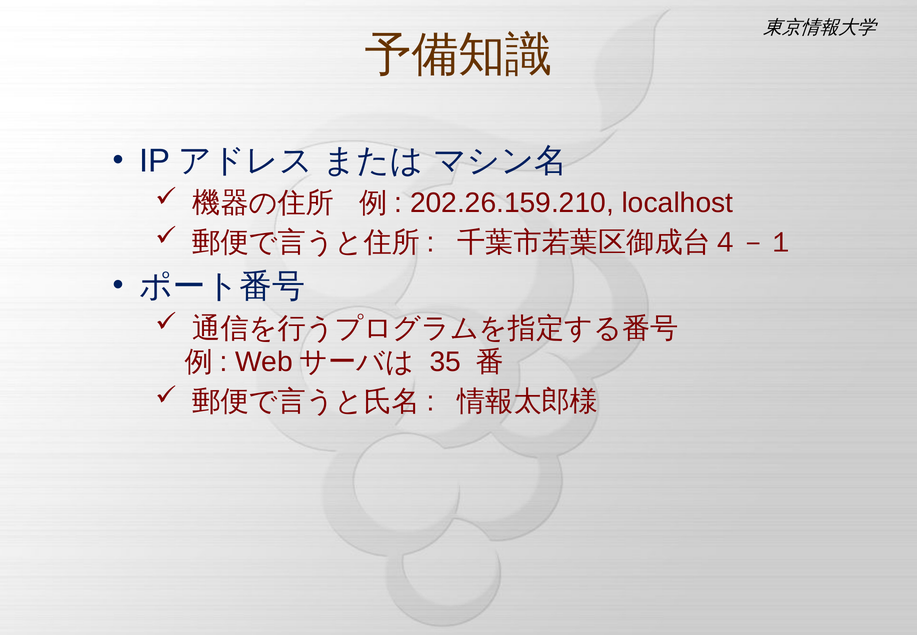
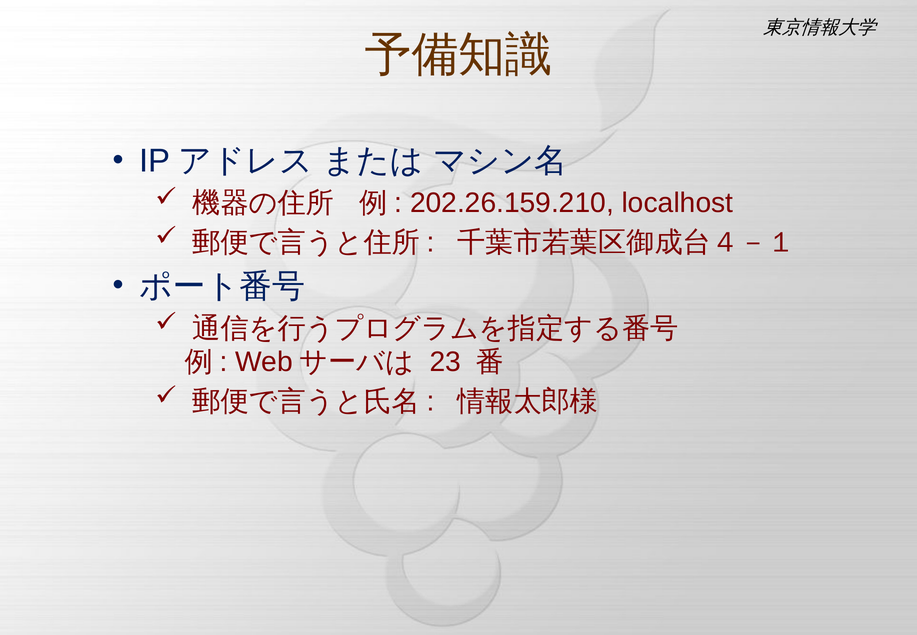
35: 35 -> 23 (445, 362)
